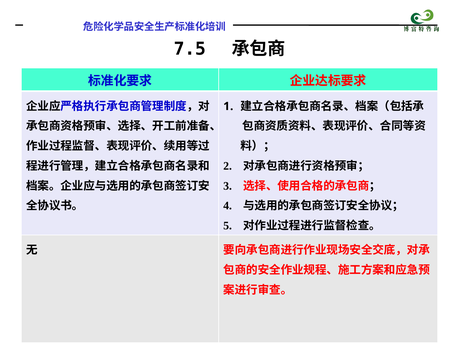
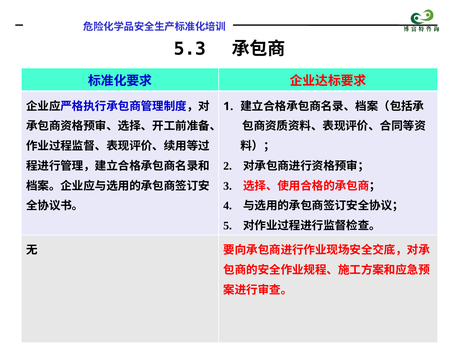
7.5: 7.5 -> 5.3 (190, 49)
